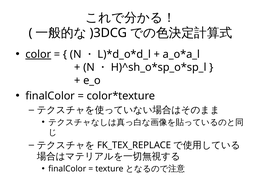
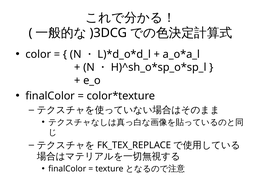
color underline: present -> none (38, 54)
